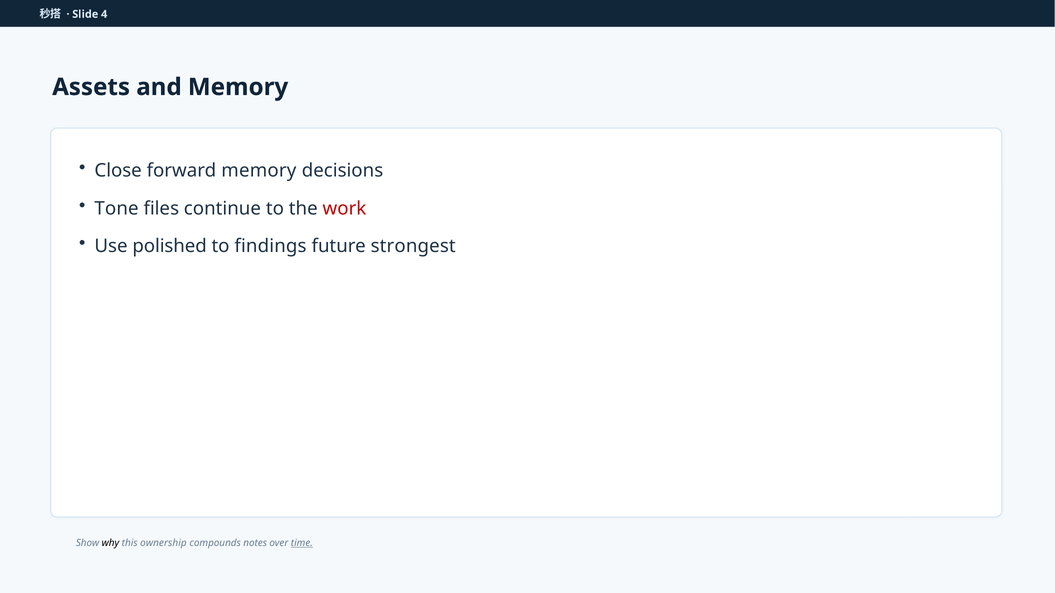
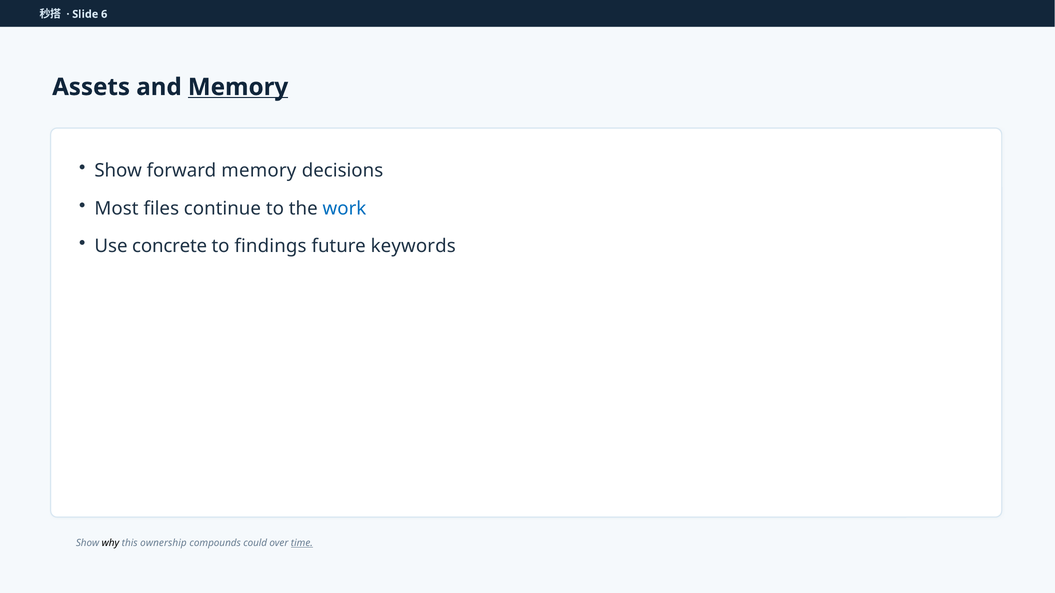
4: 4 -> 6 (104, 14)
Memory underline: none -> present (238, 87)
Close: Close -> Show (118, 171)
Tone: Tone -> Most (117, 209)
work colour: red -> blue (344, 209)
polished: polished -> concrete (170, 246)
strongest: strongest -> keywords (413, 246)
notes: notes -> could (255, 543)
